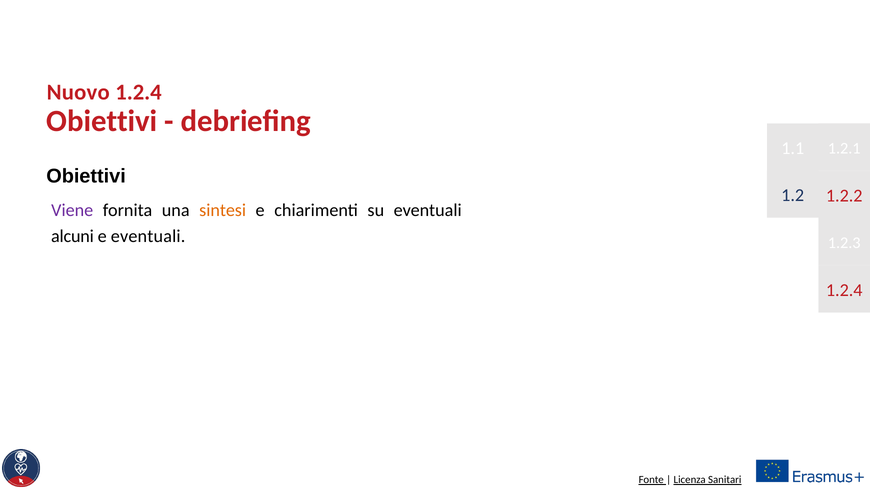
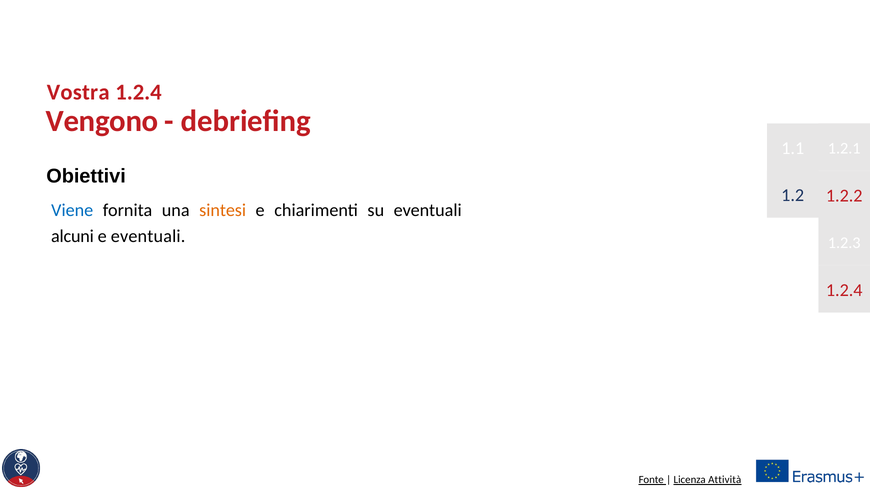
Nuovo: Nuovo -> Vostra (78, 92)
Obiettivi: Obiettivi -> Vengono (102, 121)
Viene colour: purple -> blue (72, 210)
Sanitari: Sanitari -> Attività (725, 480)
